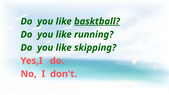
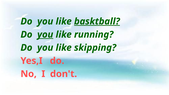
you underline: none -> present (45, 35)
